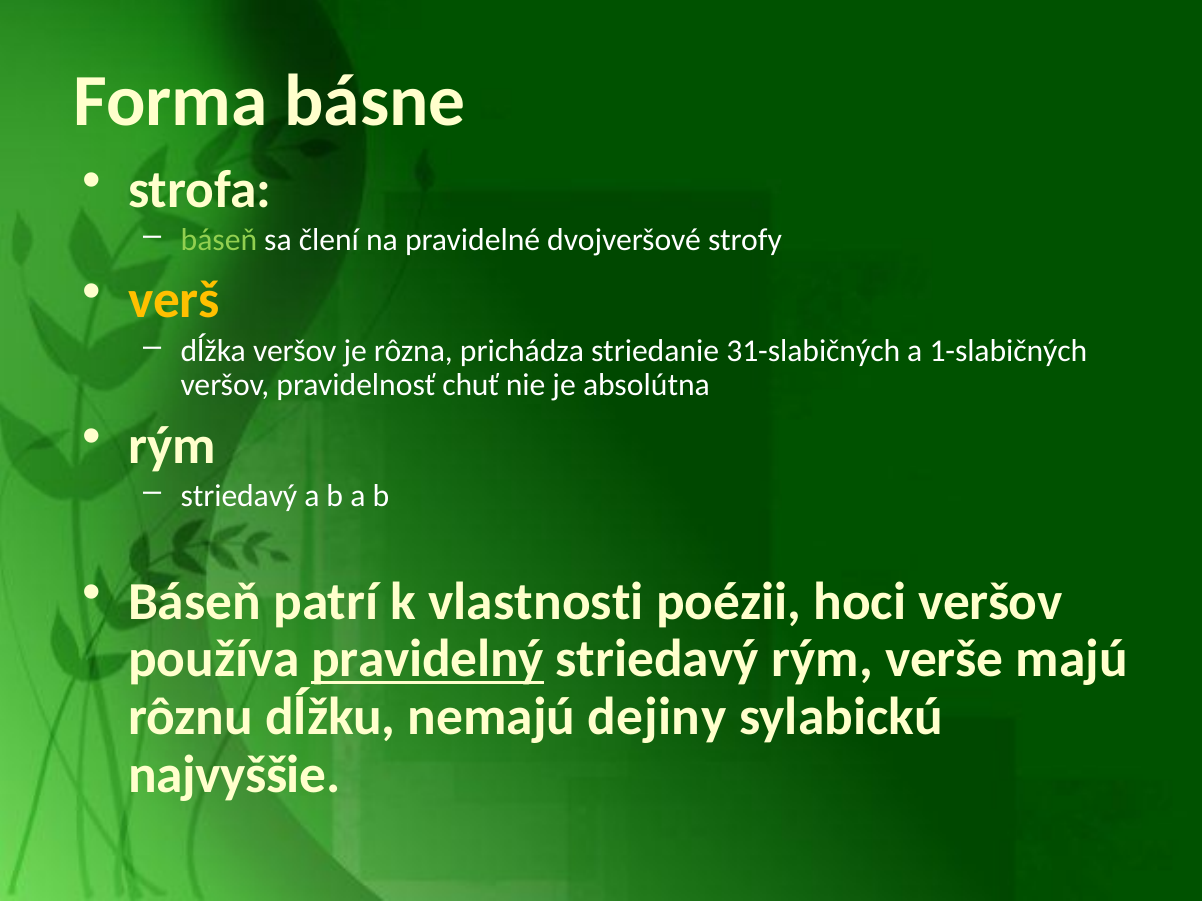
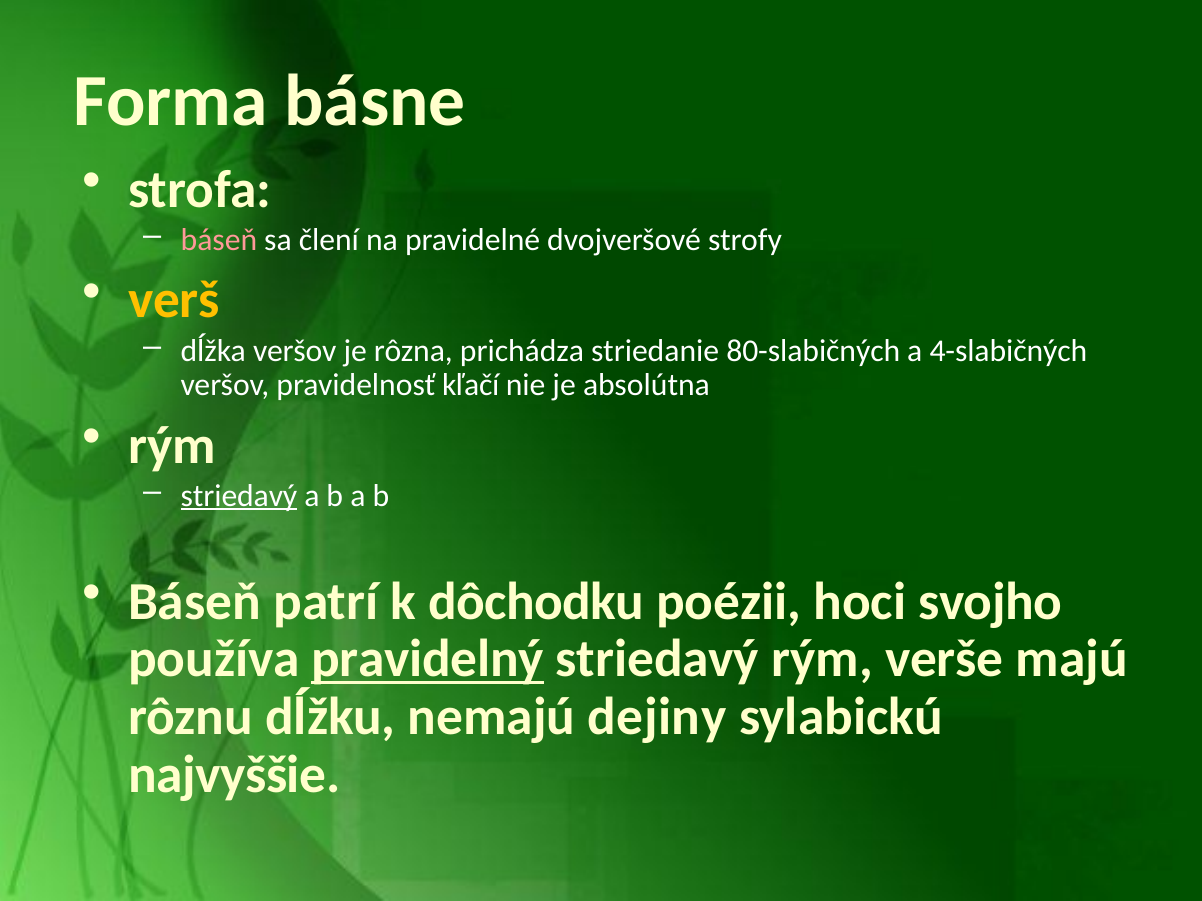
báseň colour: light green -> pink (219, 240)
31-slabičných: 31-slabičných -> 80-slabičných (813, 351)
1-slabičných: 1-slabičných -> 4-slabičných (1008, 351)
chuť: chuť -> kľačí (471, 385)
striedavý underline: none -> present (239, 496)
vlastnosti: vlastnosti -> dôchodku (536, 602)
hoci veršov: veršov -> svojho (990, 602)
